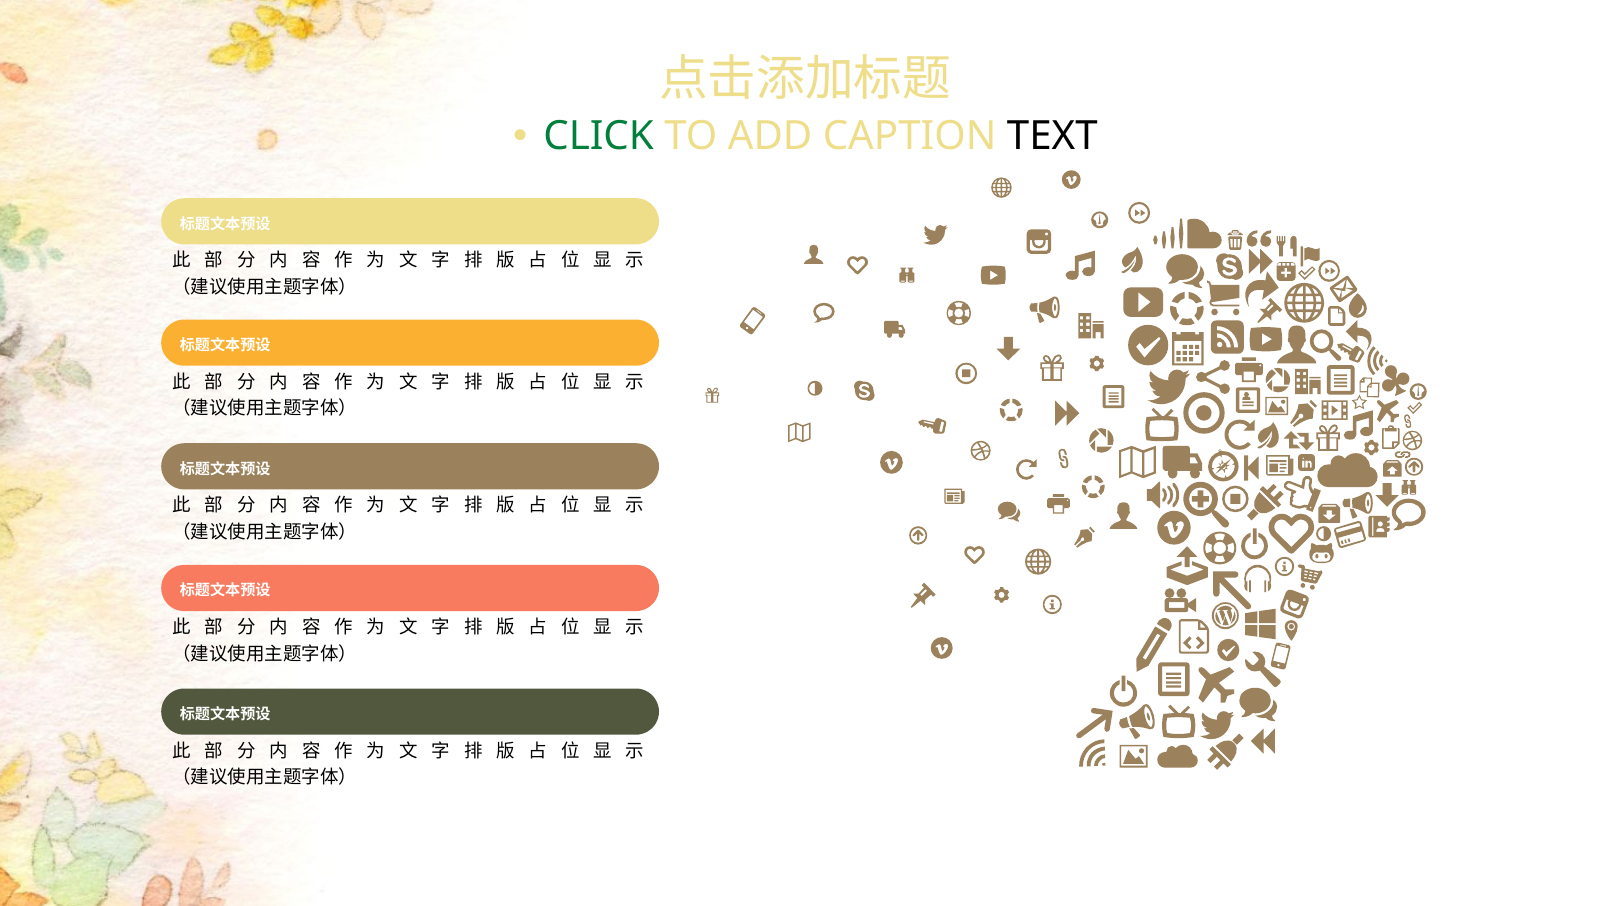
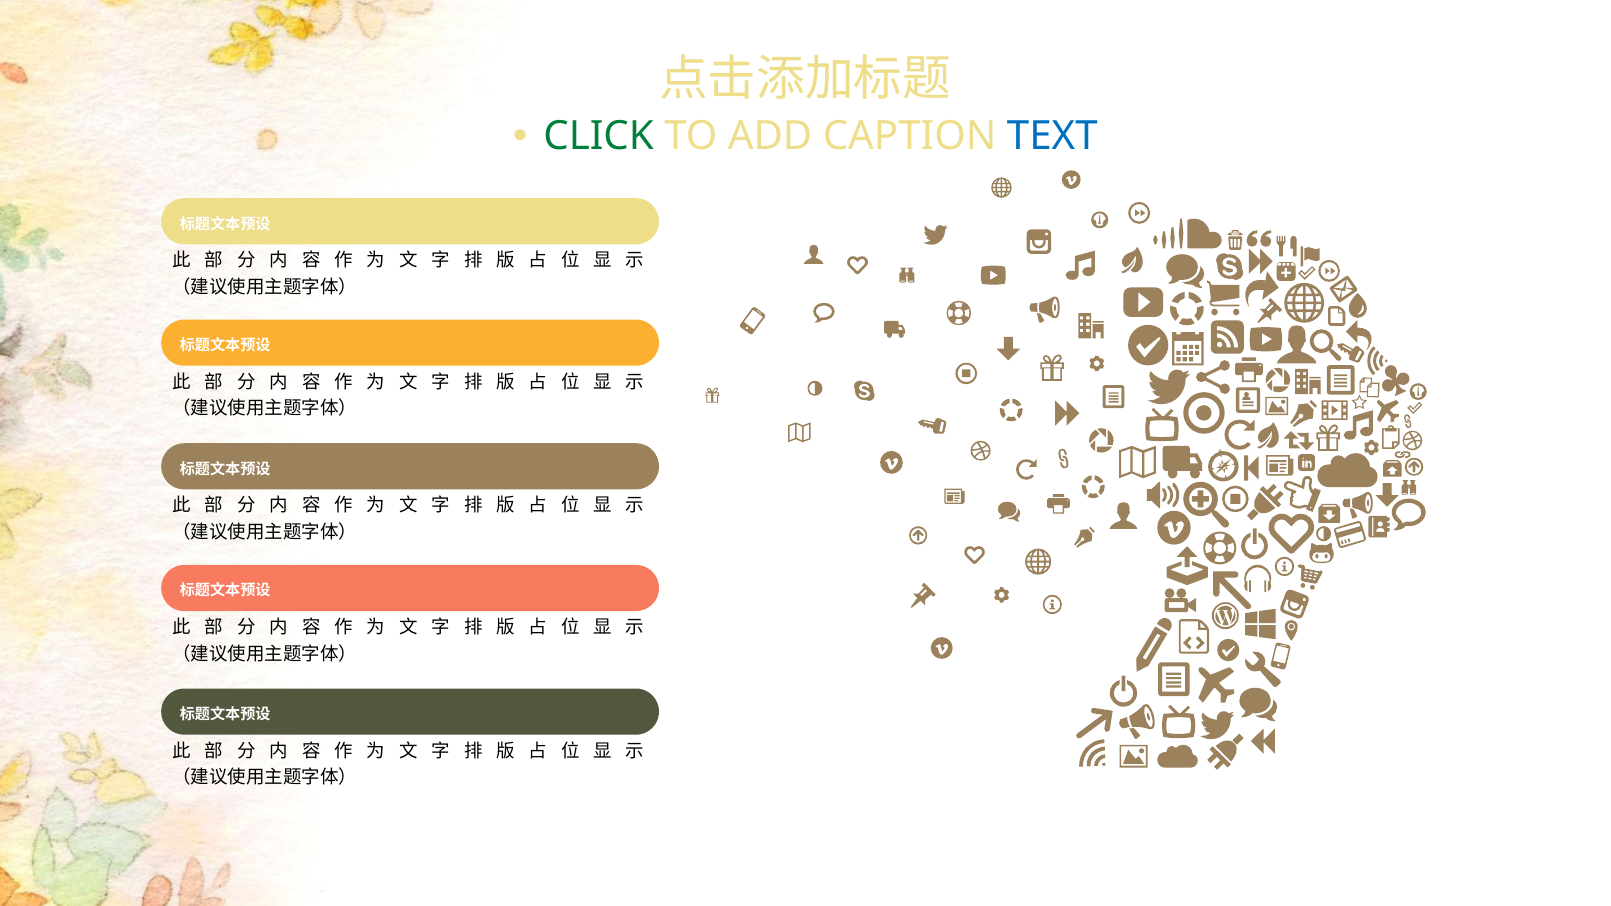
TEXT colour: black -> blue (1052, 137)
